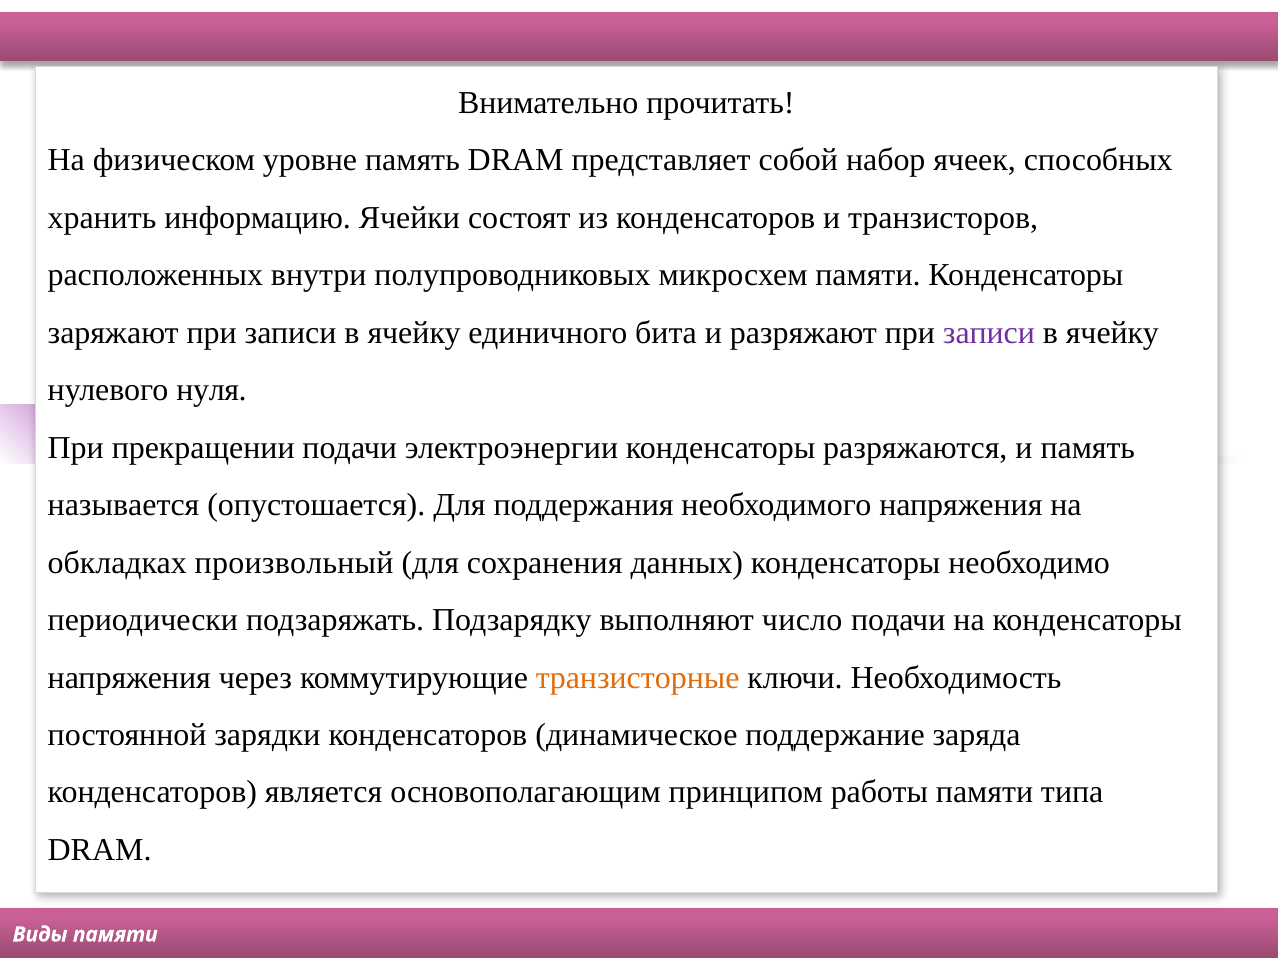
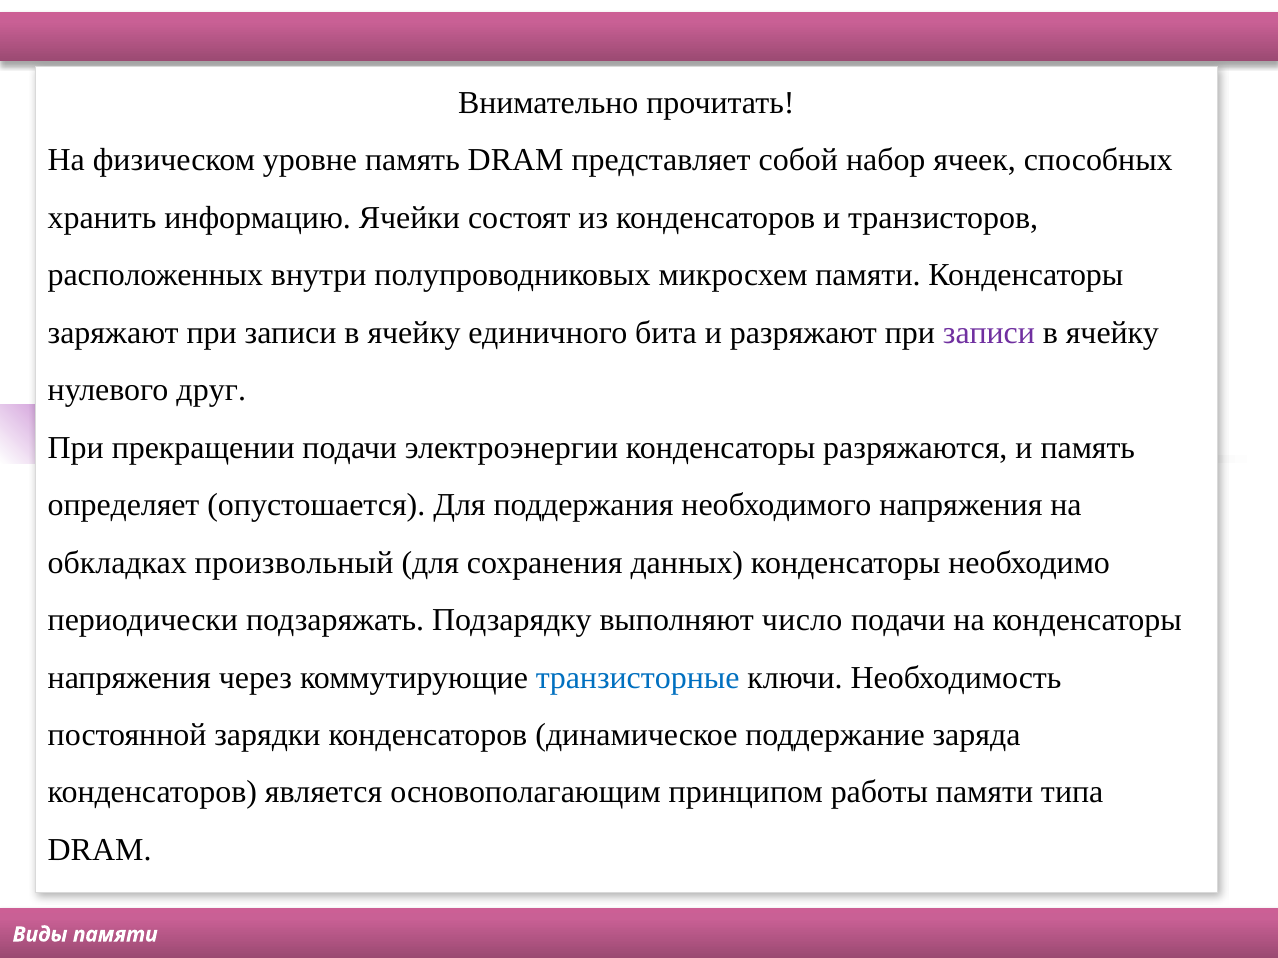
нуля: нуля -> друг (211, 390)
называется: называется -> определяет (124, 505)
транзисторные colour: orange -> blue (638, 678)
